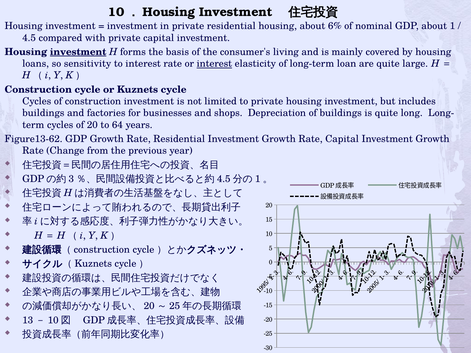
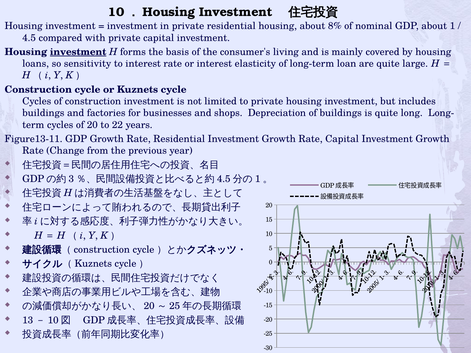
6%: 6% -> 8% (335, 26)
interest underline: present -> none (214, 64)
64: 64 -> 22 (117, 125)
Figure13-62: Figure13-62 -> Figure13-11 (34, 139)
